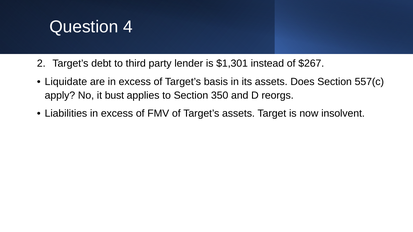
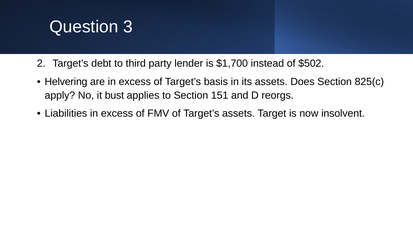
4: 4 -> 3 (128, 27)
$1,301: $1,301 -> $1,700 (232, 64)
$267: $267 -> $502 (311, 64)
Liquidate: Liquidate -> Helvering (66, 82)
557(c: 557(c -> 825(c (369, 82)
350: 350 -> 151 (220, 96)
